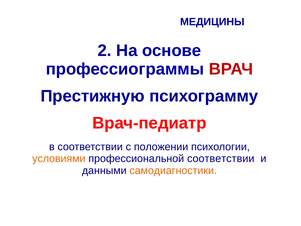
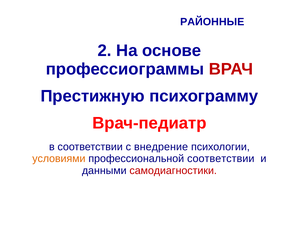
МЕДИЦИНЫ: МЕДИЦИНЫ -> РАЙОННЫЕ (212, 22)
положении: положении -> внедрение (161, 147)
самодиагностики colour: orange -> red (173, 170)
